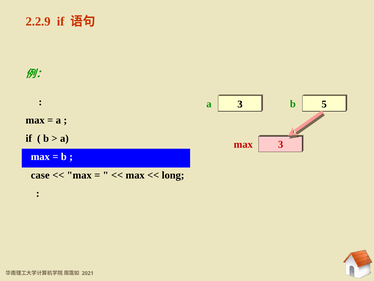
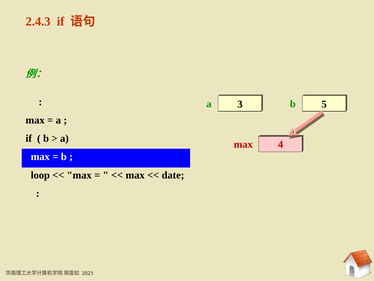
2.2.9: 2.2.9 -> 2.4.3 (38, 22)
max 3: 3 -> 4 (281, 144)
case: case -> loop (40, 175)
long: long -> date (173, 175)
